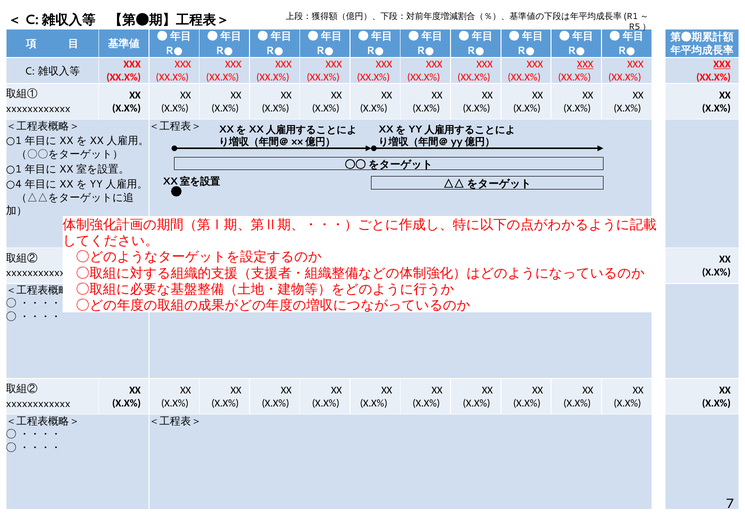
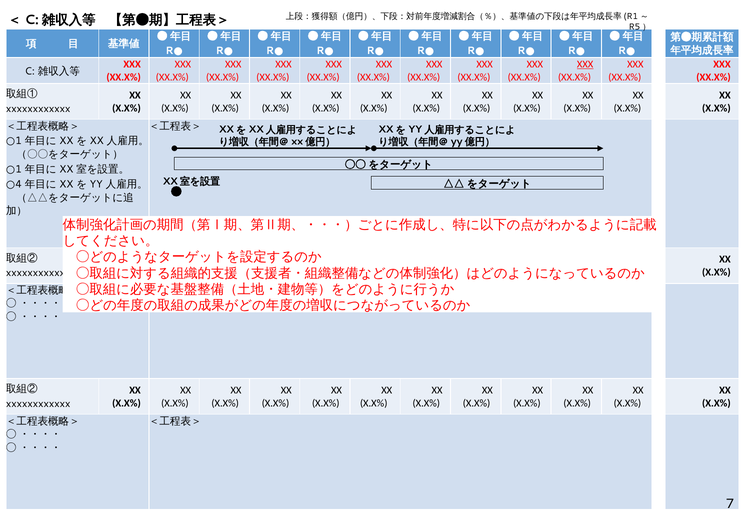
XXX underline: present -> none (722, 64)
